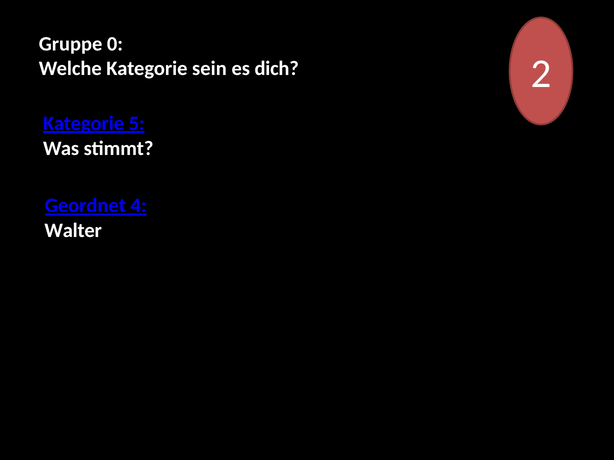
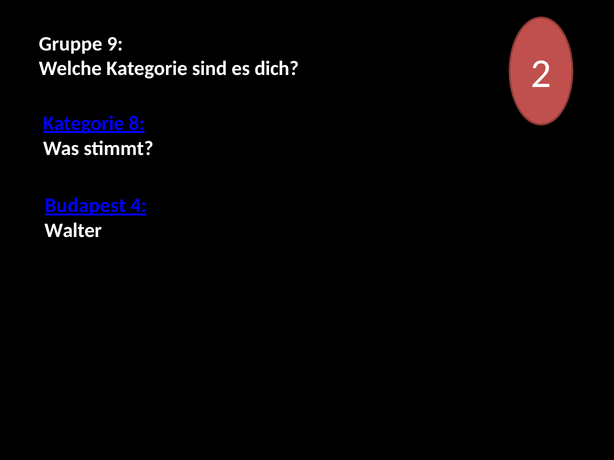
0: 0 -> 9 (115, 44)
sein: sein -> sind (210, 69)
5: 5 -> 8 (137, 123)
Geordnet: Geordnet -> Budapest (85, 206)
